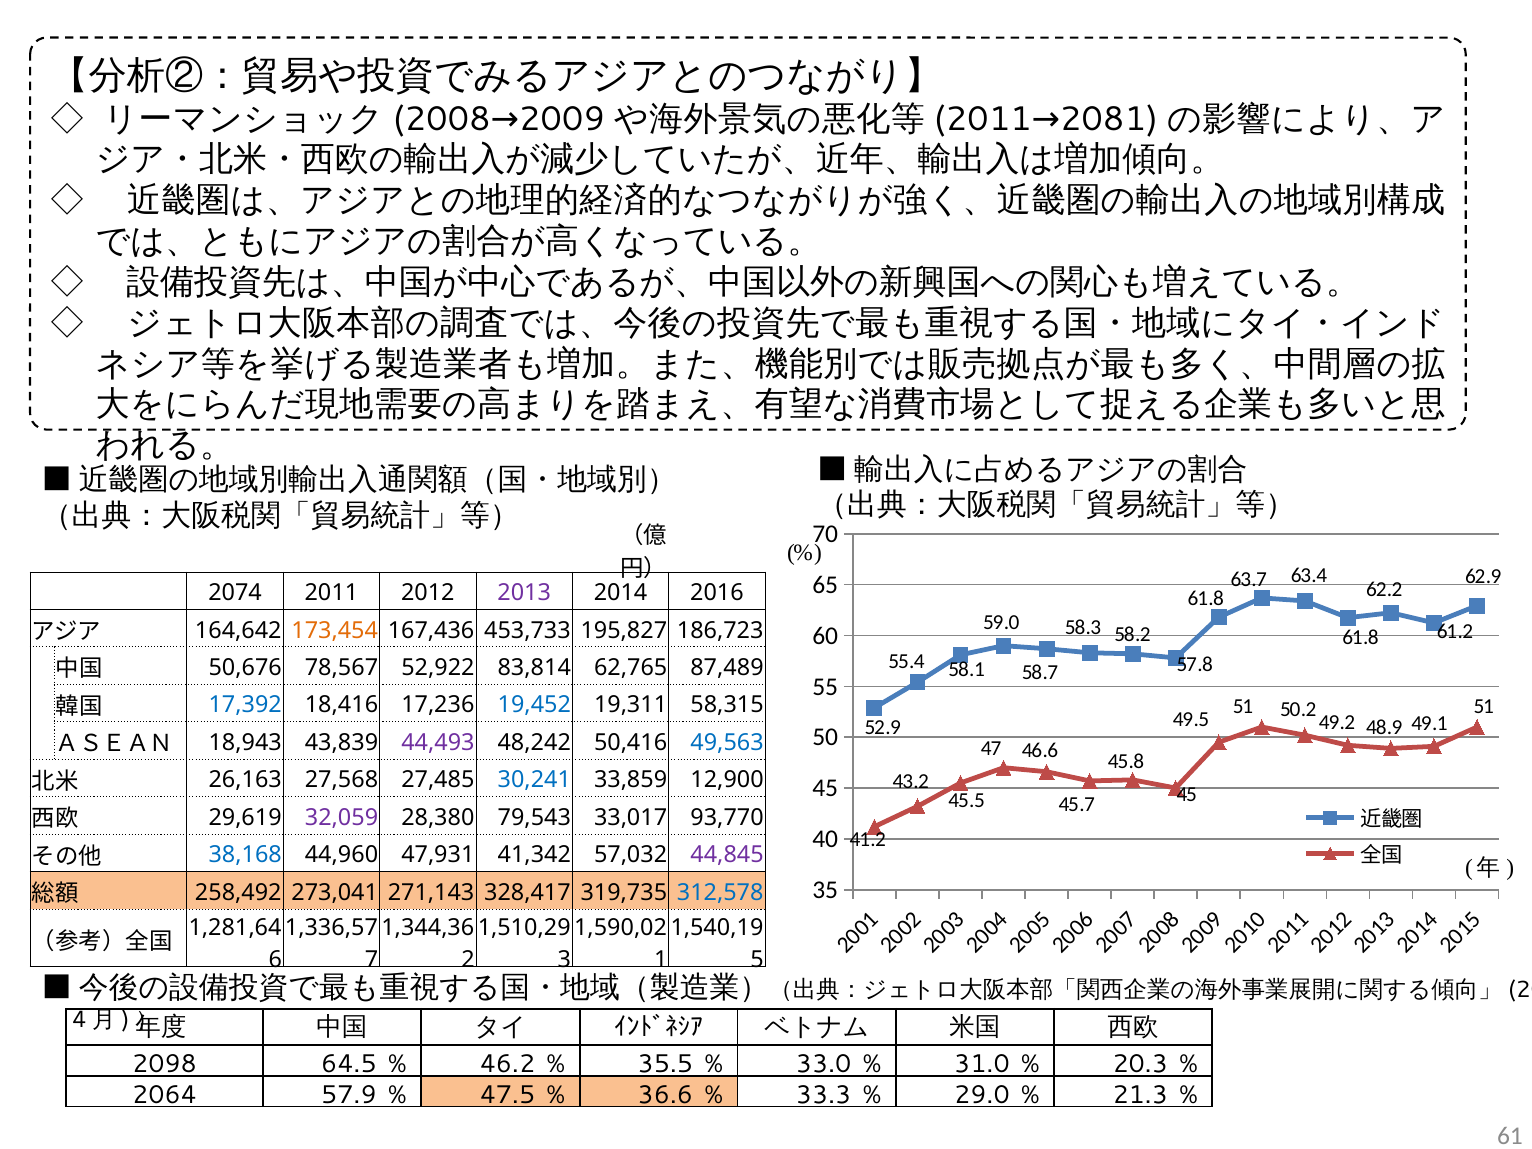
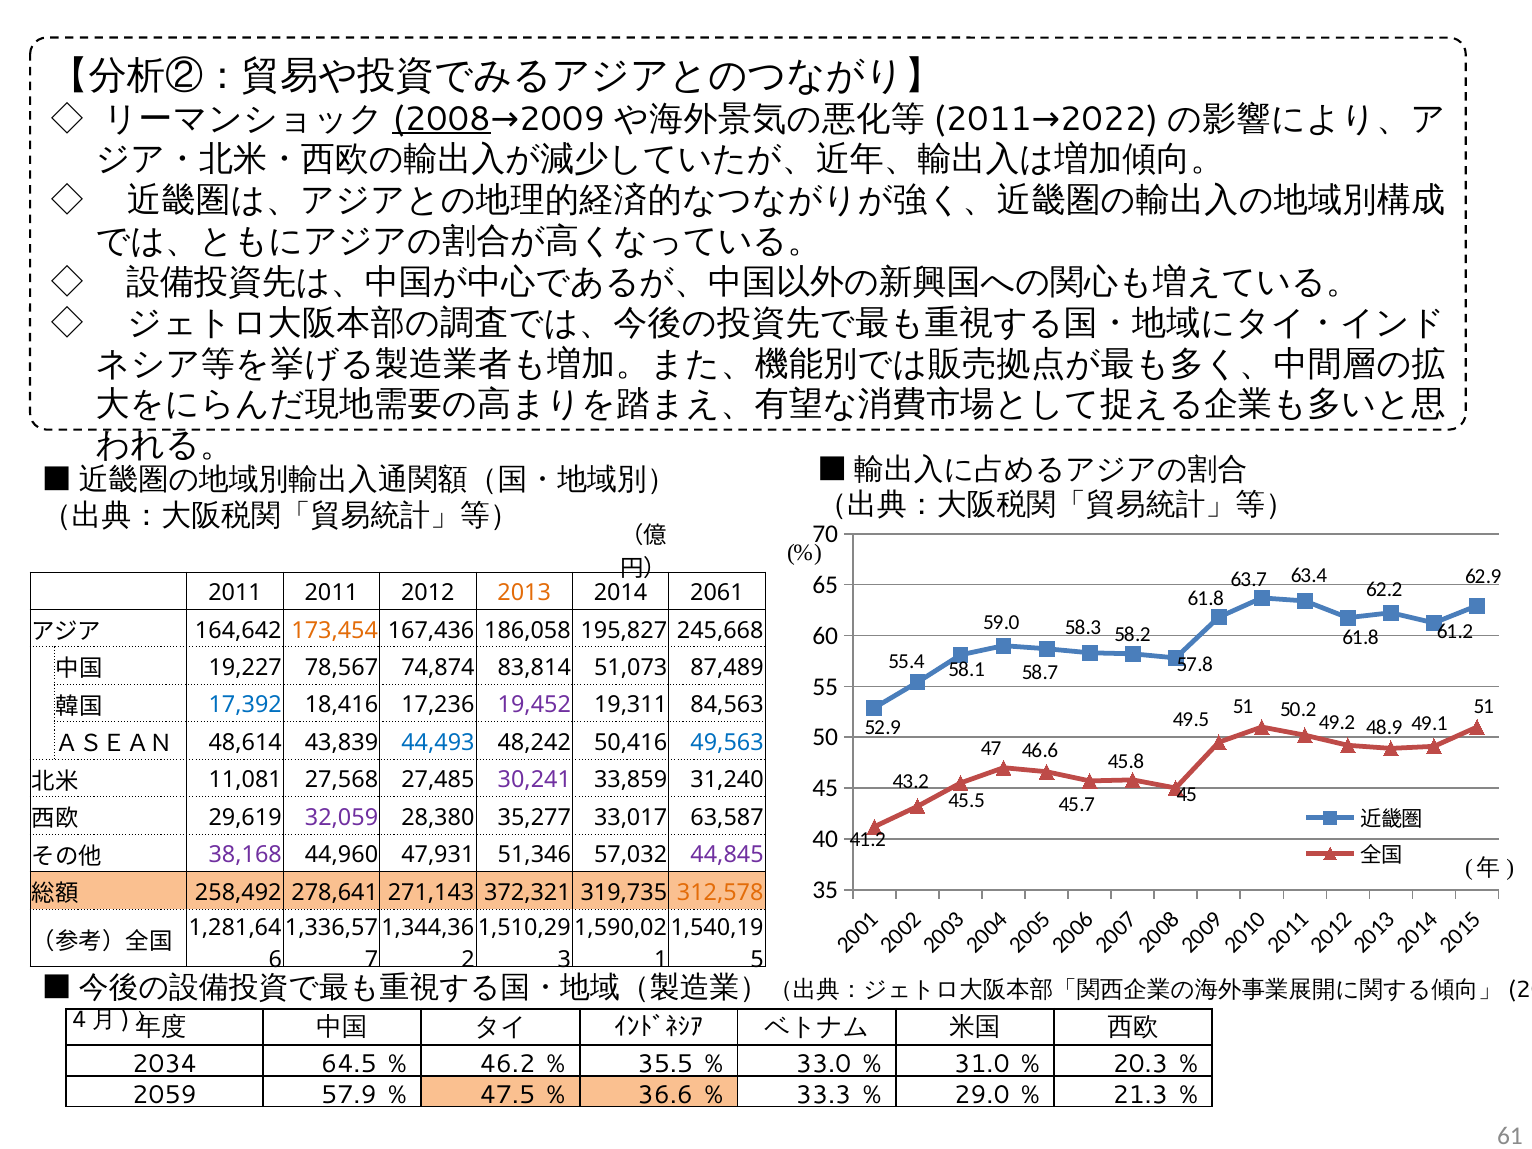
2081: 2081 -> 2022 (1109, 119)
2008 underline: none -> present (441, 119)
2074: 2074 -> 2011 (235, 593)
2013 colour: purple -> orange (524, 593)
2016: 2016 -> 2061 (717, 593)
453,733: 453,733 -> 186,058 (527, 630)
186,723: 186,723 -> 245,668 (720, 630)
50,676: 50,676 -> 19,227 (245, 668)
52,922: 52,922 -> 74,874 (438, 668)
62,765: 62,765 -> 51,073 (631, 668)
19,452 colour: blue -> purple (534, 705)
58,315: 58,315 -> 84,563 (727, 705)
18,943: 18,943 -> 48,614 (245, 743)
44,493 colour: purple -> blue (438, 743)
26,163: 26,163 -> 11,081 (245, 780)
30,241 colour: blue -> purple (534, 780)
12,900: 12,900 -> 31,240 (727, 780)
79,543: 79,543 -> 35,277 (534, 818)
93,770: 93,770 -> 63,587 (727, 818)
38,168 colour: blue -> purple (245, 855)
41,342: 41,342 -> 51,346 (534, 855)
273,041: 273,041 -> 278,641 (335, 893)
328,417: 328,417 -> 372,321 (527, 893)
312,578 colour: blue -> orange (720, 893)
2098: 2098 -> 2034 (165, 1064)
2064: 2064 -> 2059 (165, 1095)
